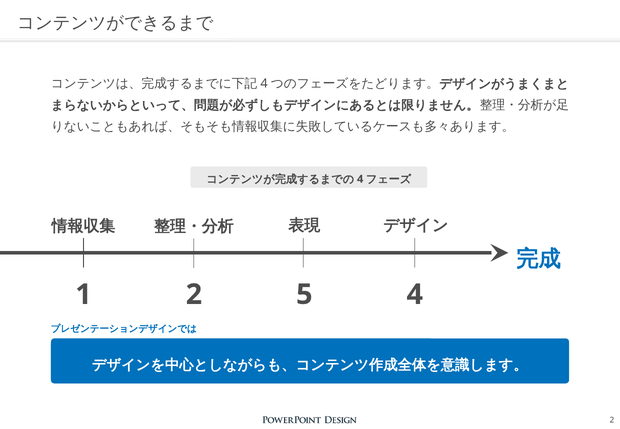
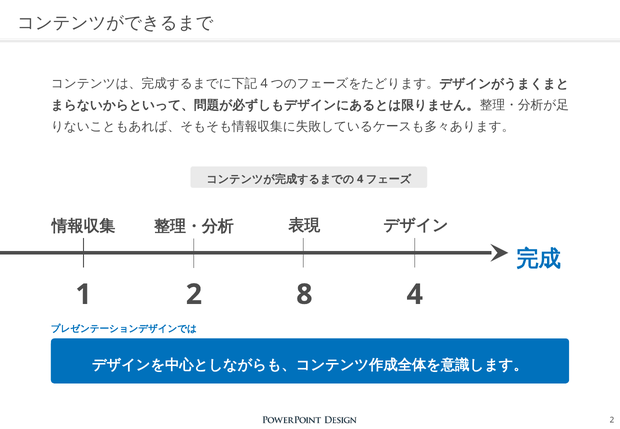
5: 5 -> 8 (304, 295)
